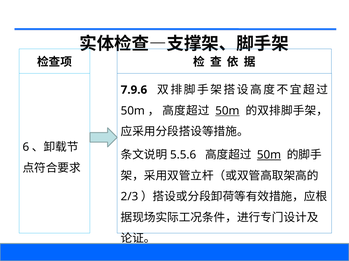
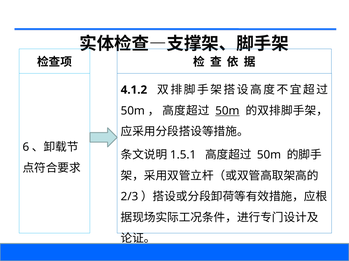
7.9.6: 7.9.6 -> 4.1.2 (134, 90)
5.5.6: 5.5.6 -> 1.5.1 (183, 155)
50m underline: present -> none (269, 155)
